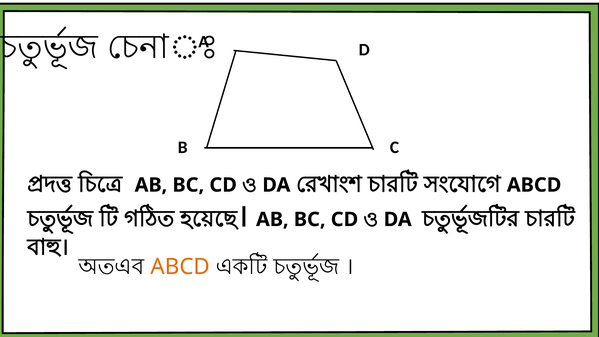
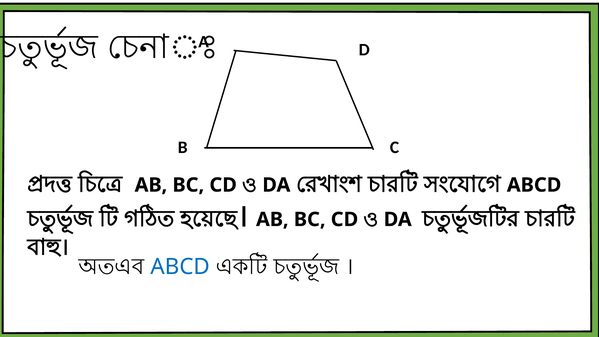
ABCD colour: orange -> blue (180, 267)
